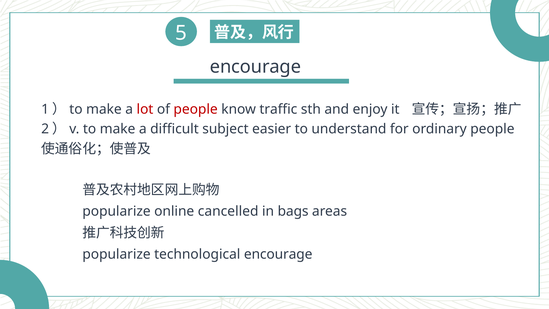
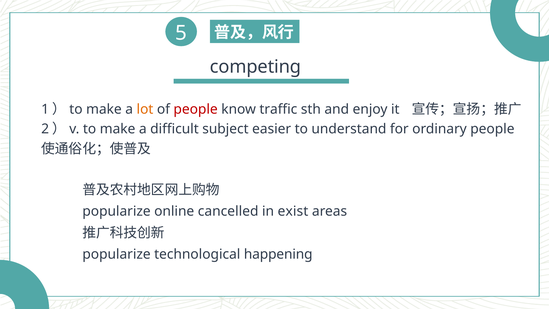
encourage: encourage -> competing (256, 67)
lot colour: red -> orange (145, 109)
bags: bags -> exist (293, 211)
technological encourage: encourage -> happening (278, 254)
